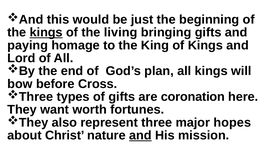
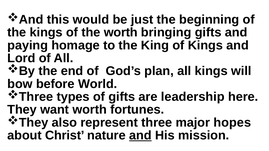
kings underline: present -> none (46, 33)
the living: living -> worth (121, 33)
Cross: Cross -> World (98, 84)
coronation: coronation -> leadership (193, 97)
